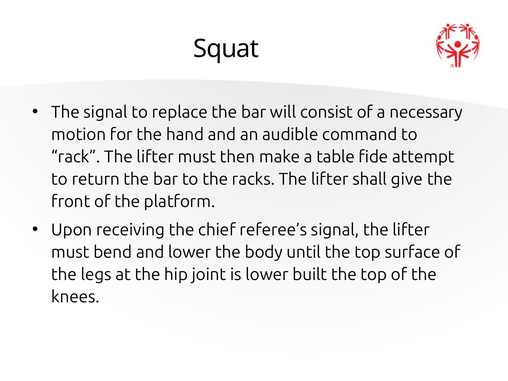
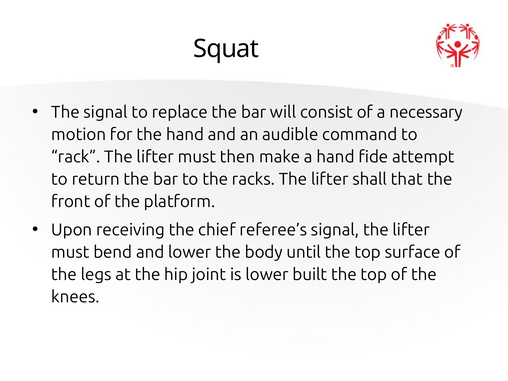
a table: table -> hand (336, 157)
give: give -> that (407, 179)
